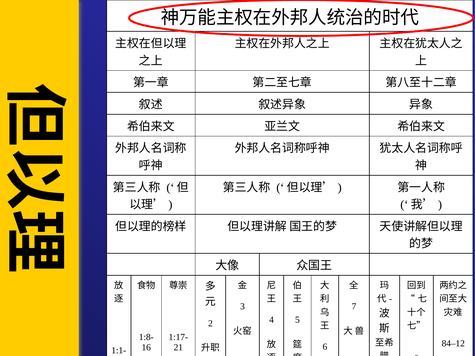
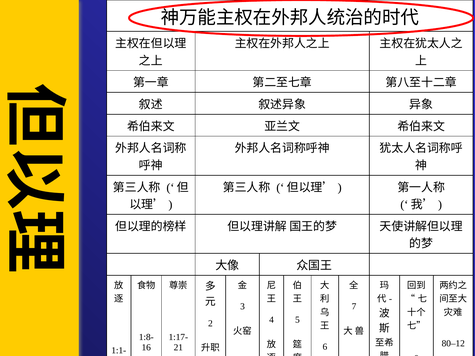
84–12: 84–12 -> 80–12 (453, 344)
